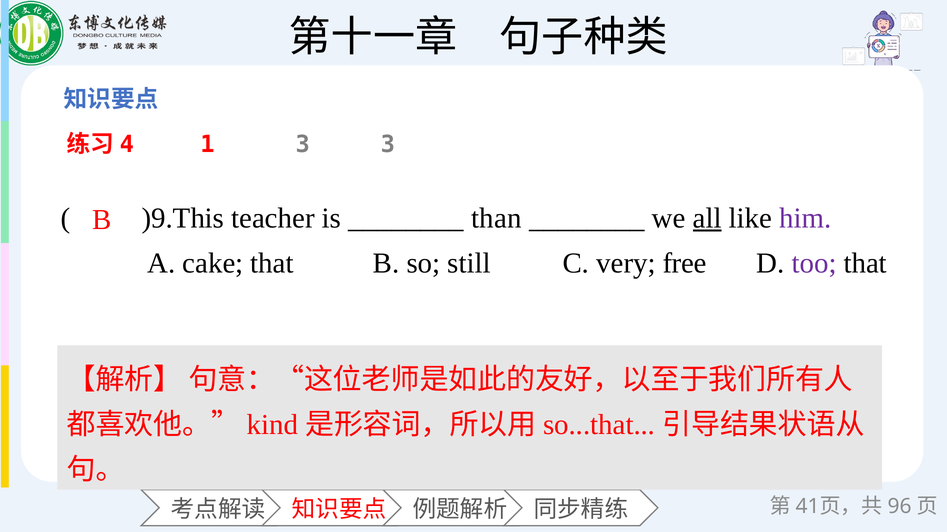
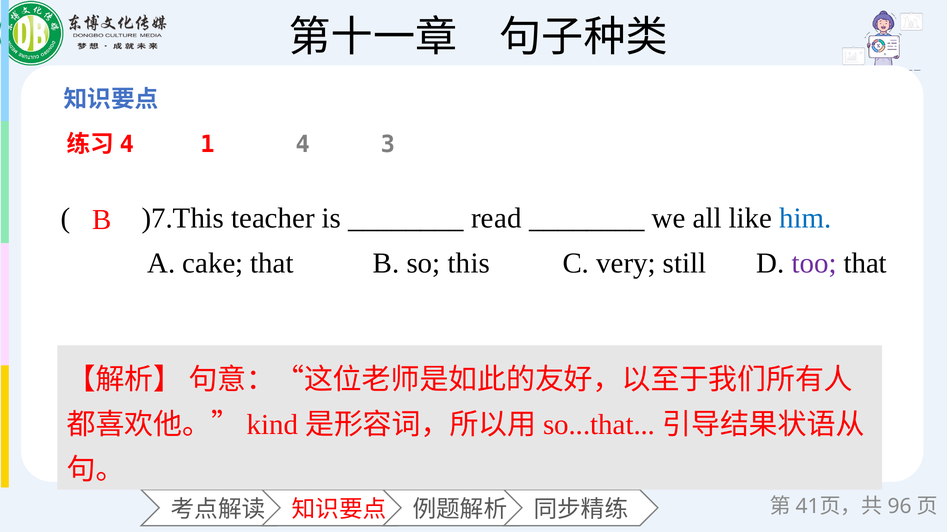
1 3: 3 -> 4 (303, 145)
)9.This: )9.This -> )7.This (183, 218)
than: than -> read (496, 218)
all underline: present -> none (707, 218)
him colour: purple -> blue (805, 218)
still: still -> this (469, 264)
free: free -> still (684, 264)
